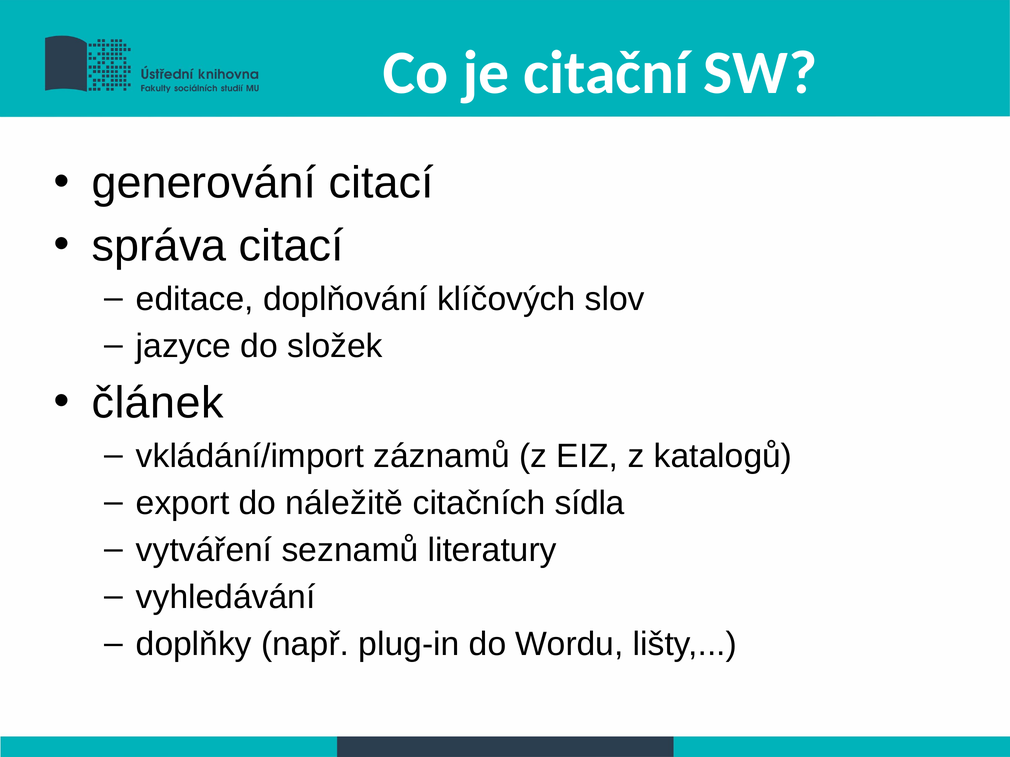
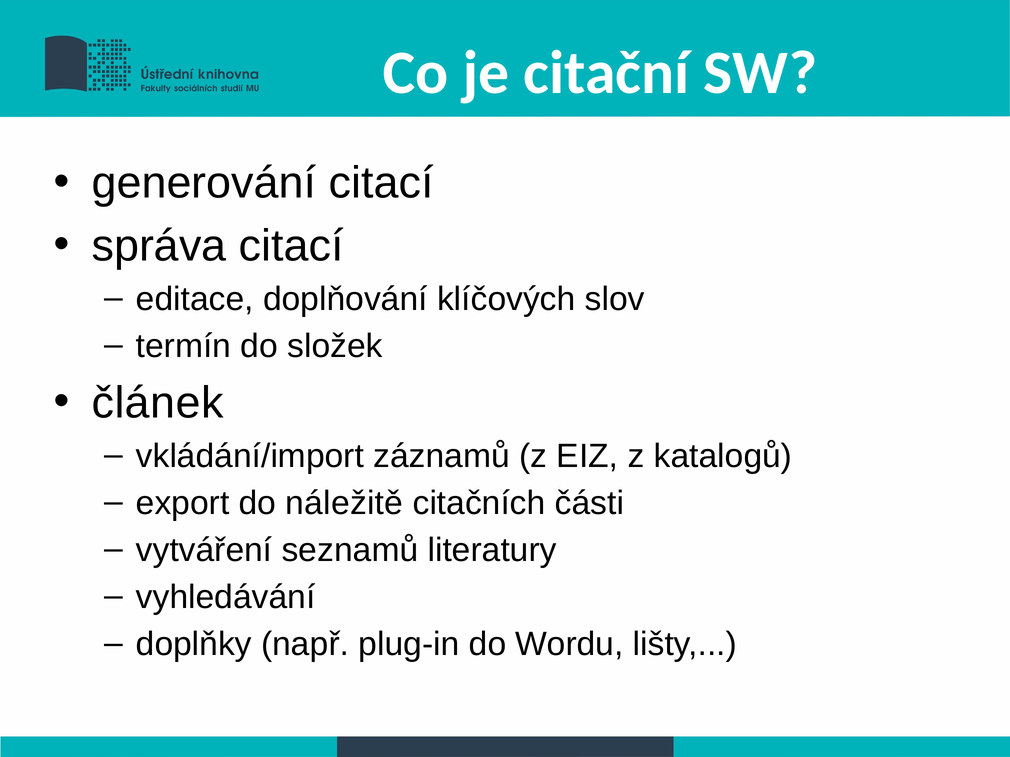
jazyce: jazyce -> termín (184, 346)
sídla: sídla -> části (589, 503)
